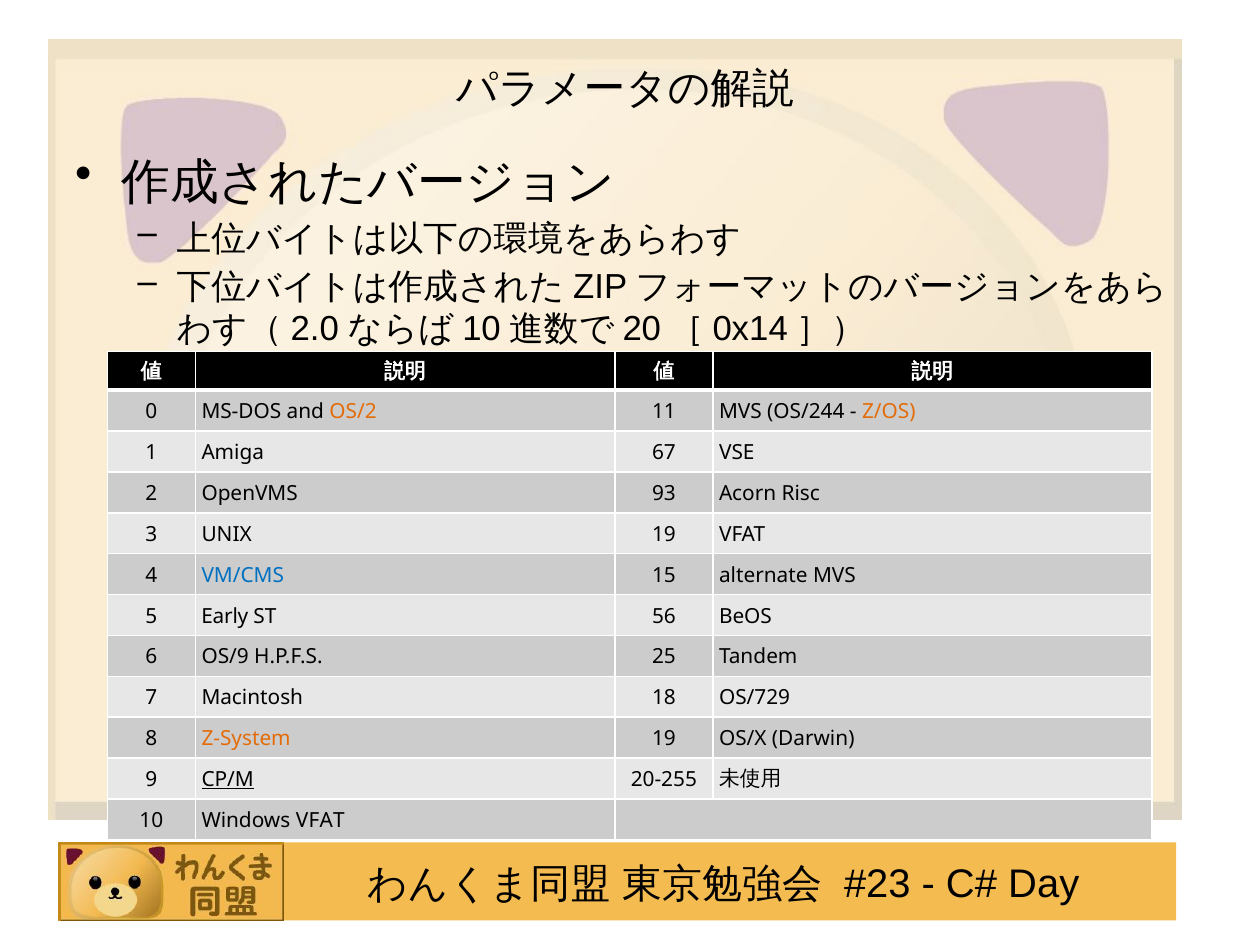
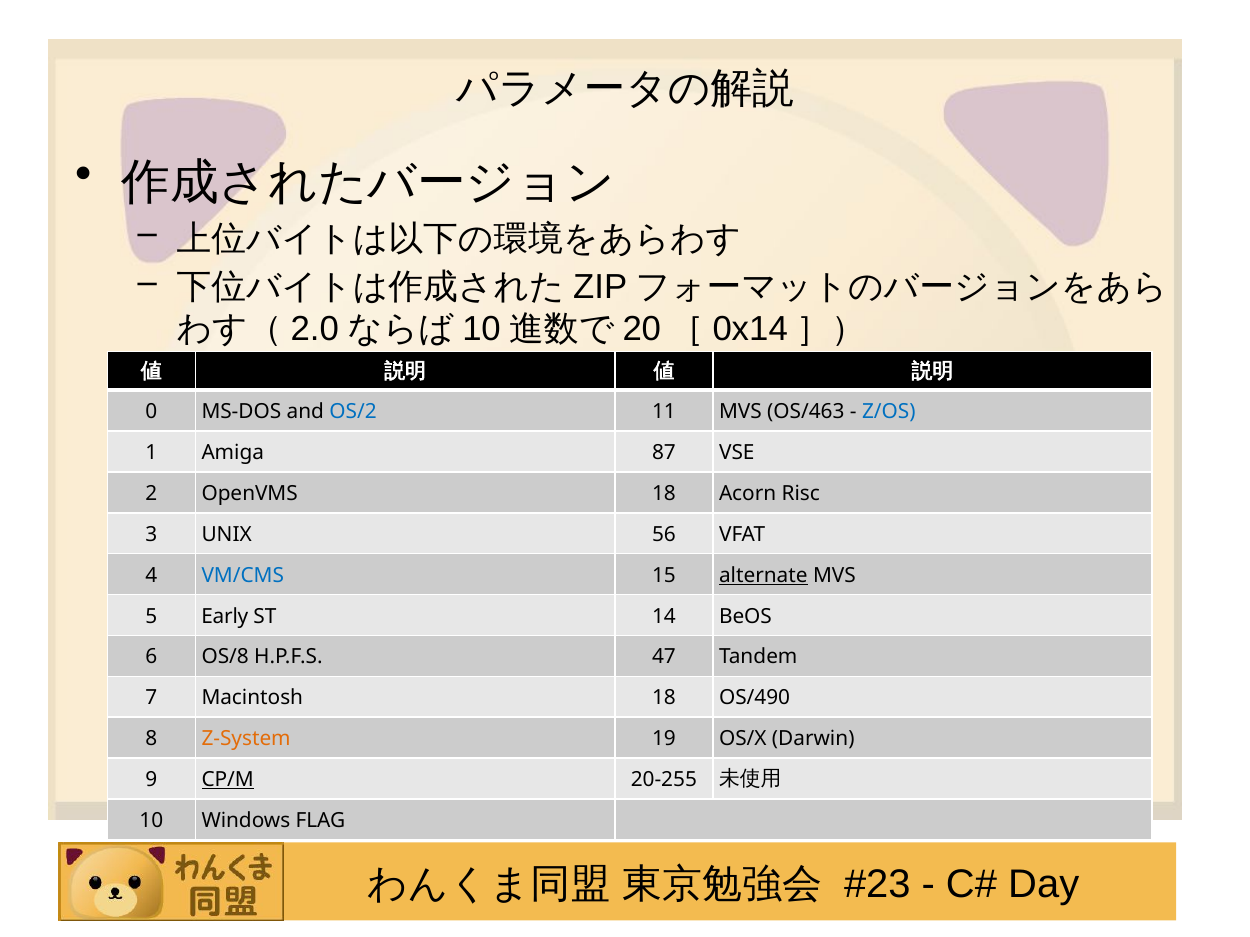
OS/2 colour: orange -> blue (353, 412)
OS/244: OS/244 -> OS/463 (806, 412)
Z/OS colour: orange -> blue (889, 412)
67: 67 -> 87 (664, 453)
OpenVMS 93: 93 -> 18 (664, 494)
UNIX 19: 19 -> 56 (664, 535)
alternate underline: none -> present (763, 576)
56: 56 -> 14 (664, 617)
OS/9: OS/9 -> OS/8 (225, 657)
25: 25 -> 47 (664, 657)
OS/729: OS/729 -> OS/490 (755, 698)
Windows VFAT: VFAT -> FLAG (321, 821)
